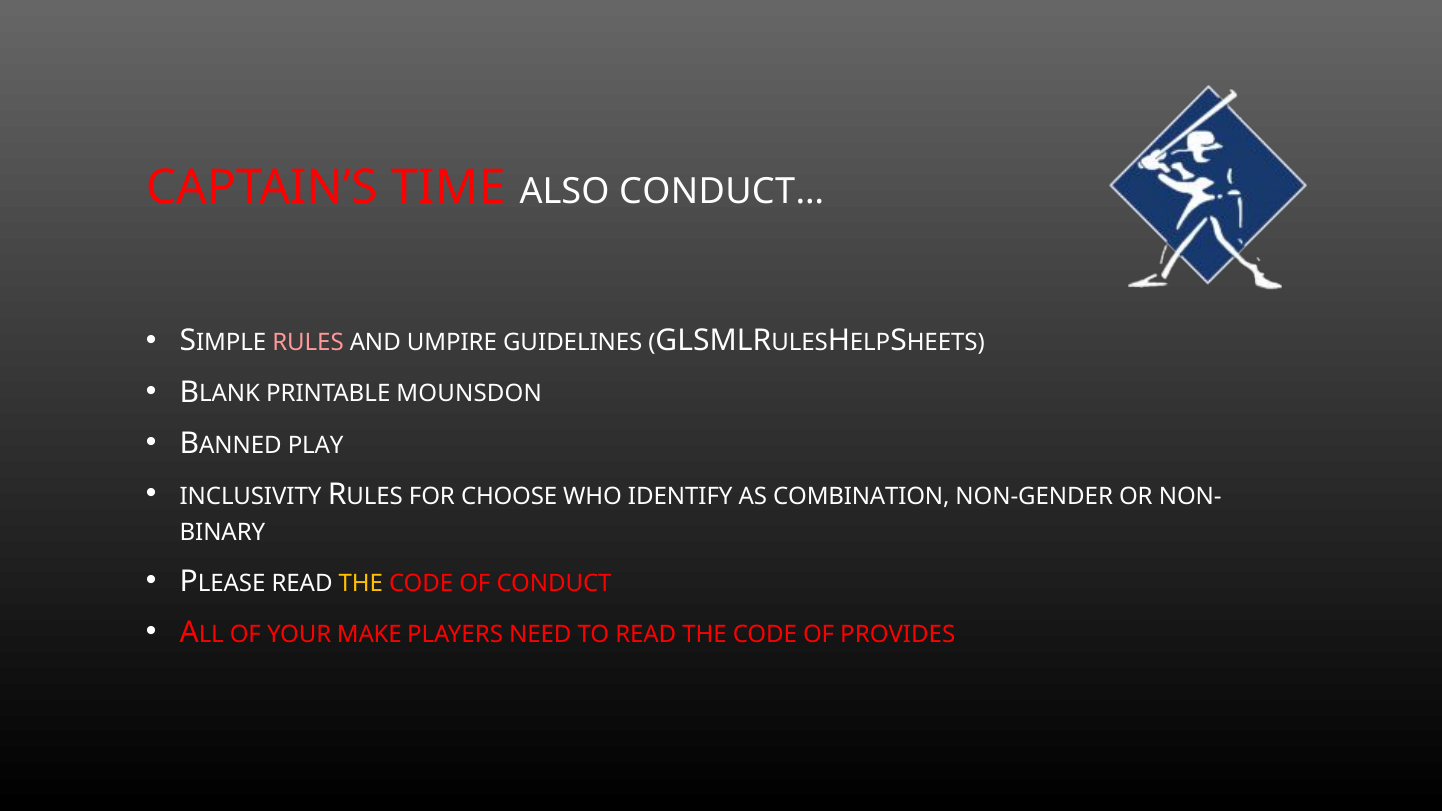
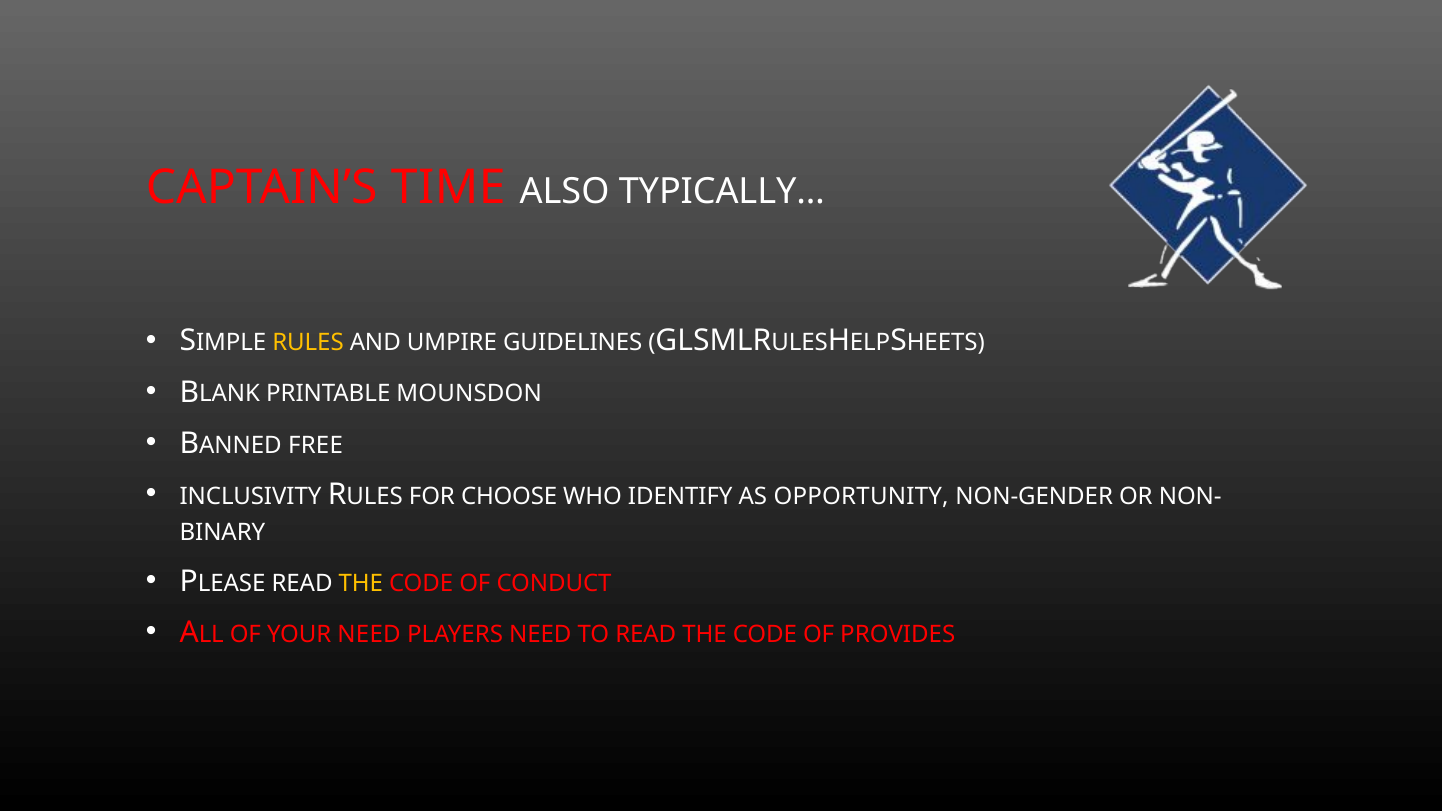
CONDUCT…: CONDUCT… -> TYPICALLY… (722, 192)
RULES colour: pink -> yellow (308, 343)
PLAY: PLAY -> FREE (316, 445)
COMBINATION: COMBINATION -> OPPORTUNITY (861, 496)
YOUR MAKE: MAKE -> NEED (369, 635)
